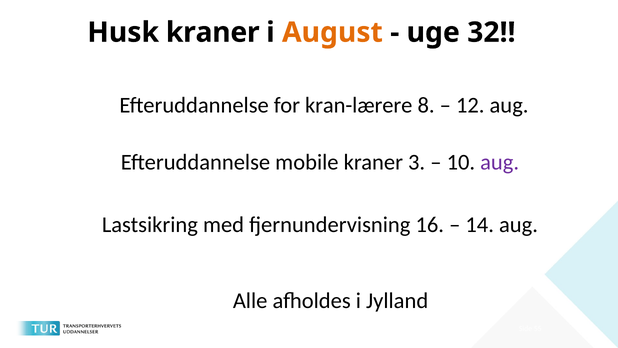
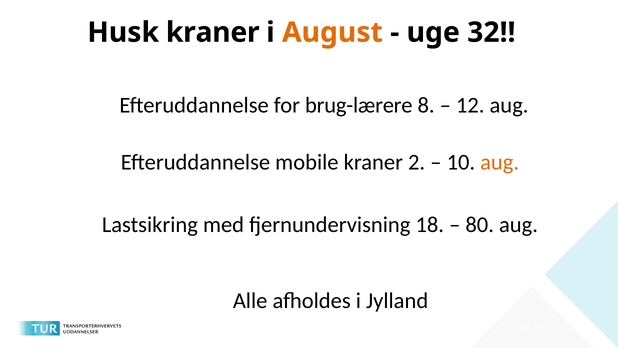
kran-lærere: kran-lærere -> brug-lærere (359, 105)
3: 3 -> 2 (417, 162)
aug colour: purple -> orange (500, 162)
16: 16 -> 18 (430, 225)
14: 14 -> 80 (480, 225)
